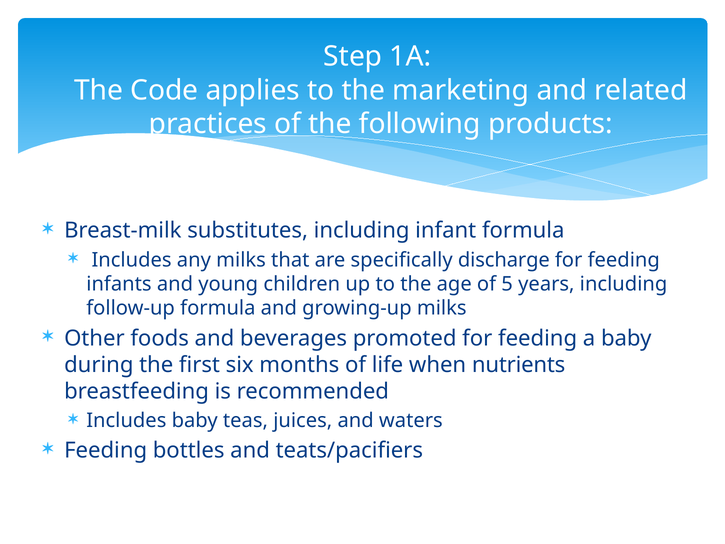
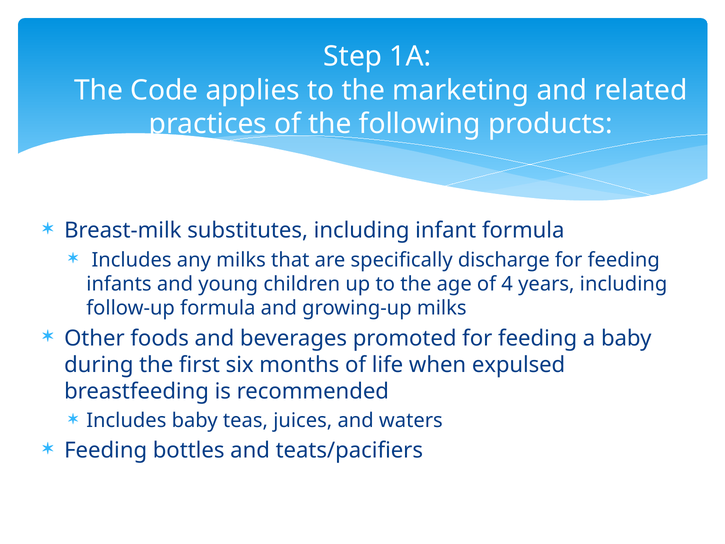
5: 5 -> 4 (507, 284)
nutrients: nutrients -> expulsed (519, 365)
